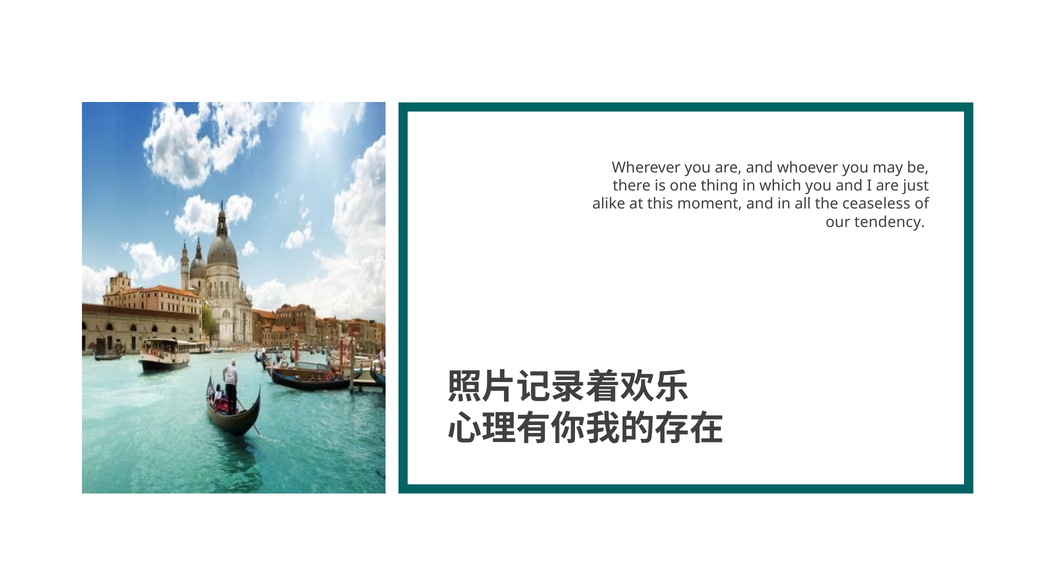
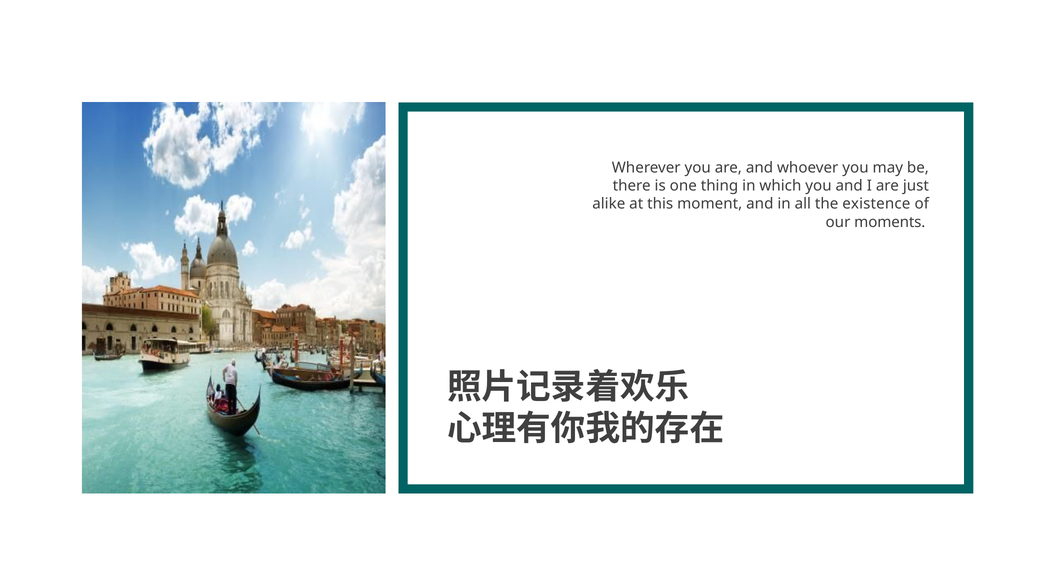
ceaseless: ceaseless -> existence (876, 204)
tendency: tendency -> moments (890, 222)
